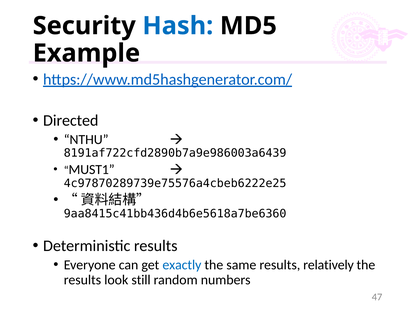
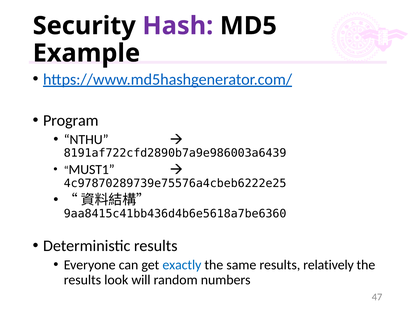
Hash colour: blue -> purple (178, 26)
Directed: Directed -> Program (71, 121)
still: still -> will (141, 280)
